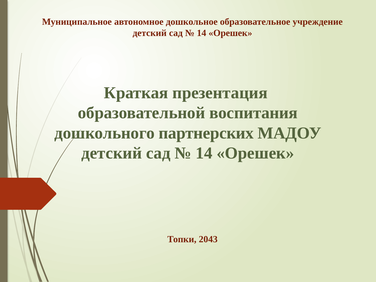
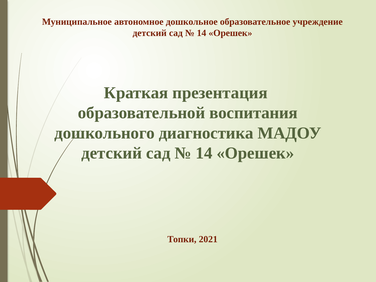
партнерских: партнерских -> диагностика (206, 133)
2043: 2043 -> 2021 (208, 239)
